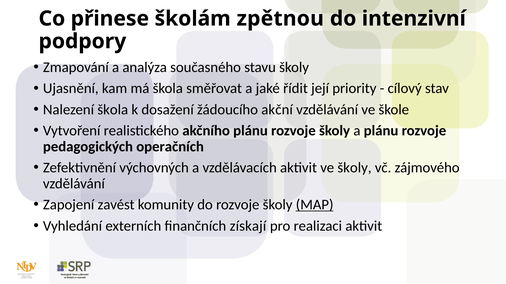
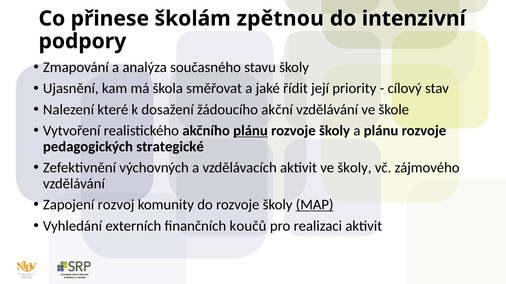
Nalezení škola: škola -> které (113, 110)
plánu underline: none -> present (250, 131)
operačních: operačních -> strategické (170, 147)
zavést: zavést -> rozvoj (116, 205)
získají: získají -> koučů (248, 226)
